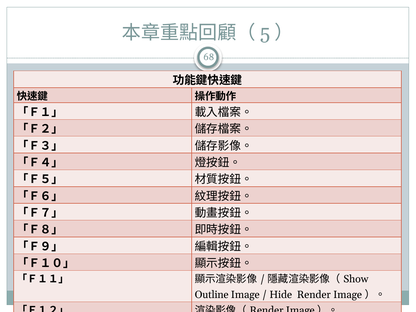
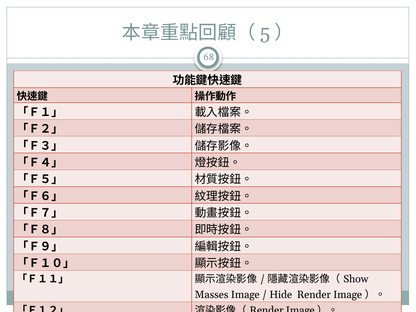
Outline: Outline -> Masses (212, 295)
